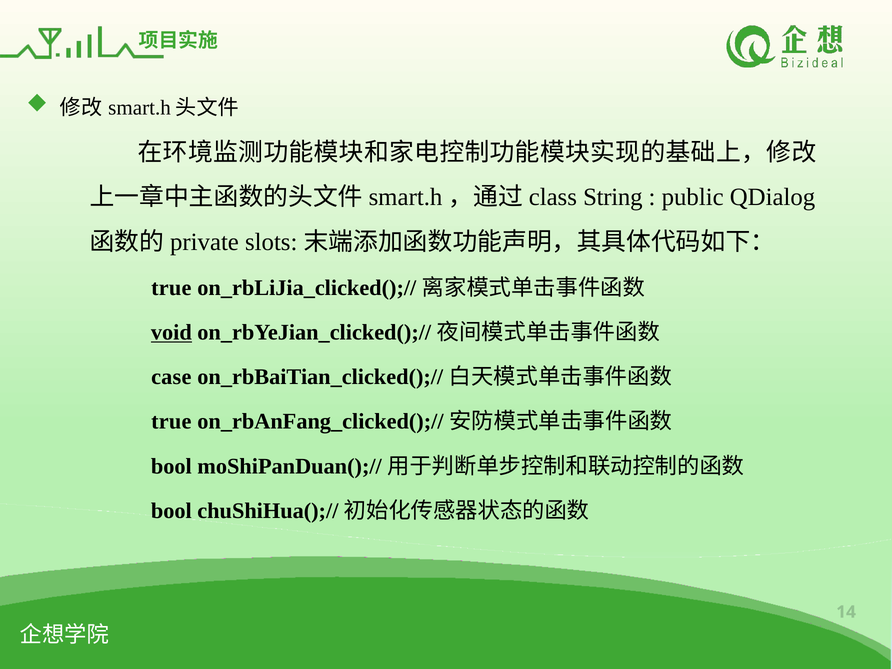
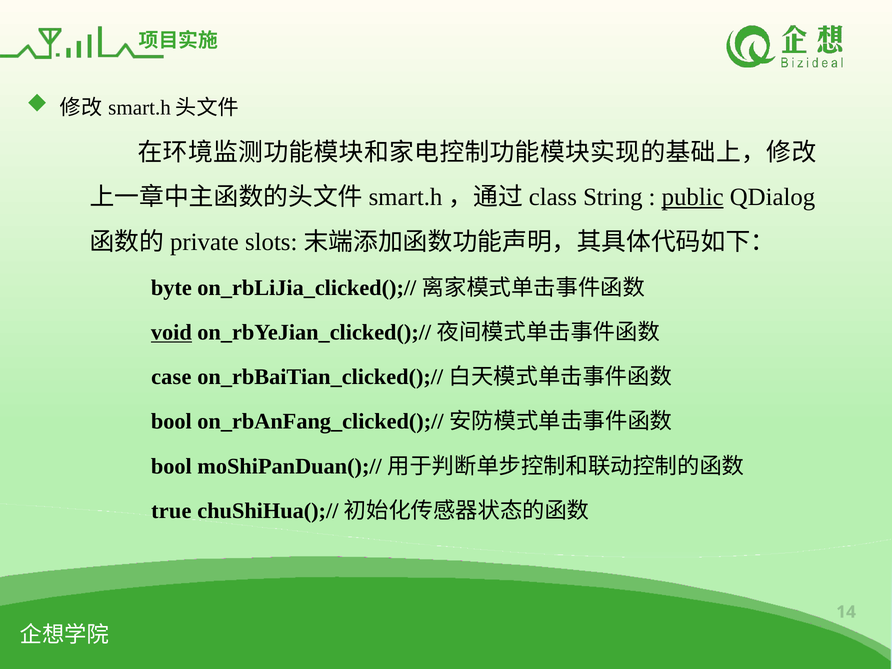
public underline: none -> present (693, 197)
true: true -> byte (171, 288)
true: true -> bool (171, 422)
bool: bool -> true (171, 511)
